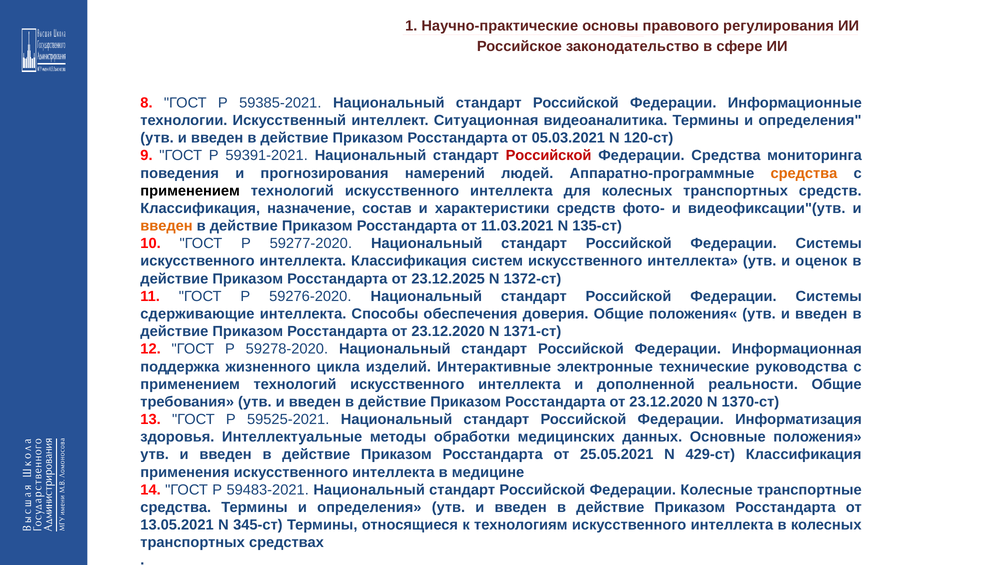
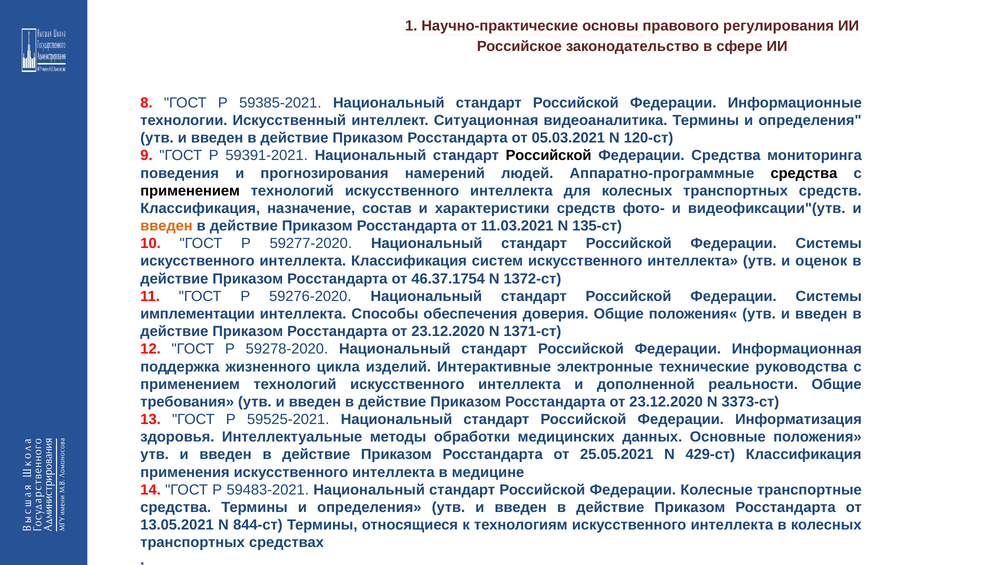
Российской colour: red -> black (549, 156)
средства colour: orange -> black (804, 173)
23.12.2025: 23.12.2025 -> 46.37.1754 (448, 279)
сдерживающие: сдерживающие -> имплементации (198, 314)
1370-ст: 1370-ст -> 3373-ст (750, 402)
345-ст: 345-ст -> 844-ст (258, 525)
